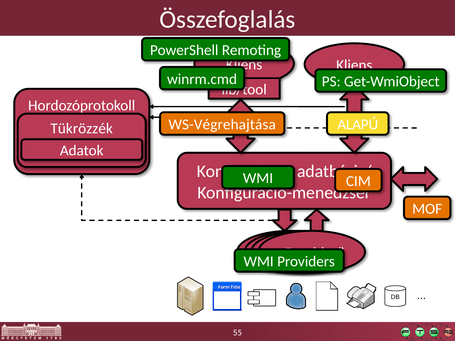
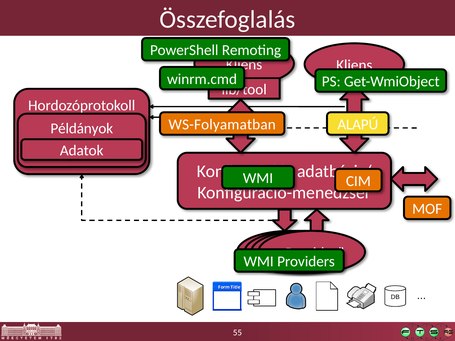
WS-Végrehajtása: WS-Végrehajtása -> WS-Folyamatban (222, 125)
Tükrözzék: Tükrözzék -> Példányok (82, 129)
